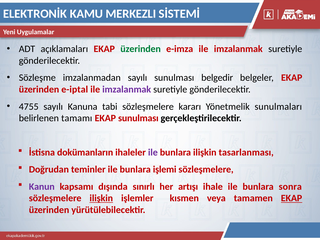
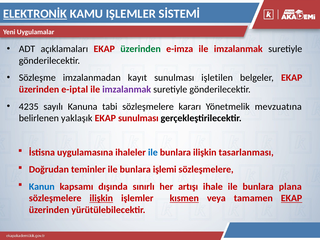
ELEKTRONİK underline: none -> present (35, 14)
KAMU MERKEZLI: MERKEZLI -> IŞLEMLER (131, 14)
imzalanmadan sayılı: sayılı -> kayıt (137, 78)
belgedir: belgedir -> işletilen (217, 78)
4755: 4755 -> 4235 (29, 107)
sunulmaları: sunulmaları -> mevzuatına (278, 107)
tamamı: tamamı -> yaklaşık (77, 118)
dokümanların: dokümanların -> uygulamasına (85, 152)
ile colour: purple -> blue (153, 152)
Kanun colour: purple -> blue (42, 187)
sonra: sonra -> plana (290, 187)
kısmen underline: none -> present (184, 198)
